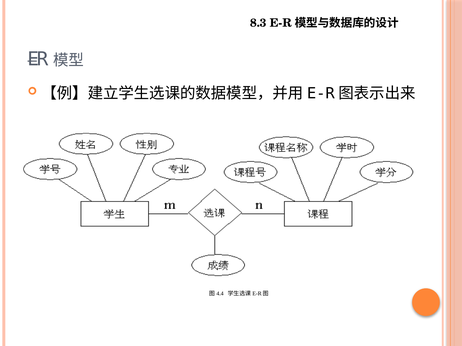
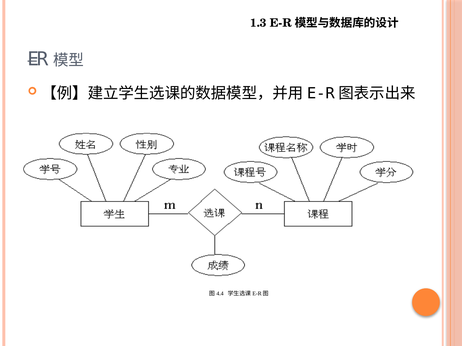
8.3: 8.3 -> 1.3 (258, 23)
